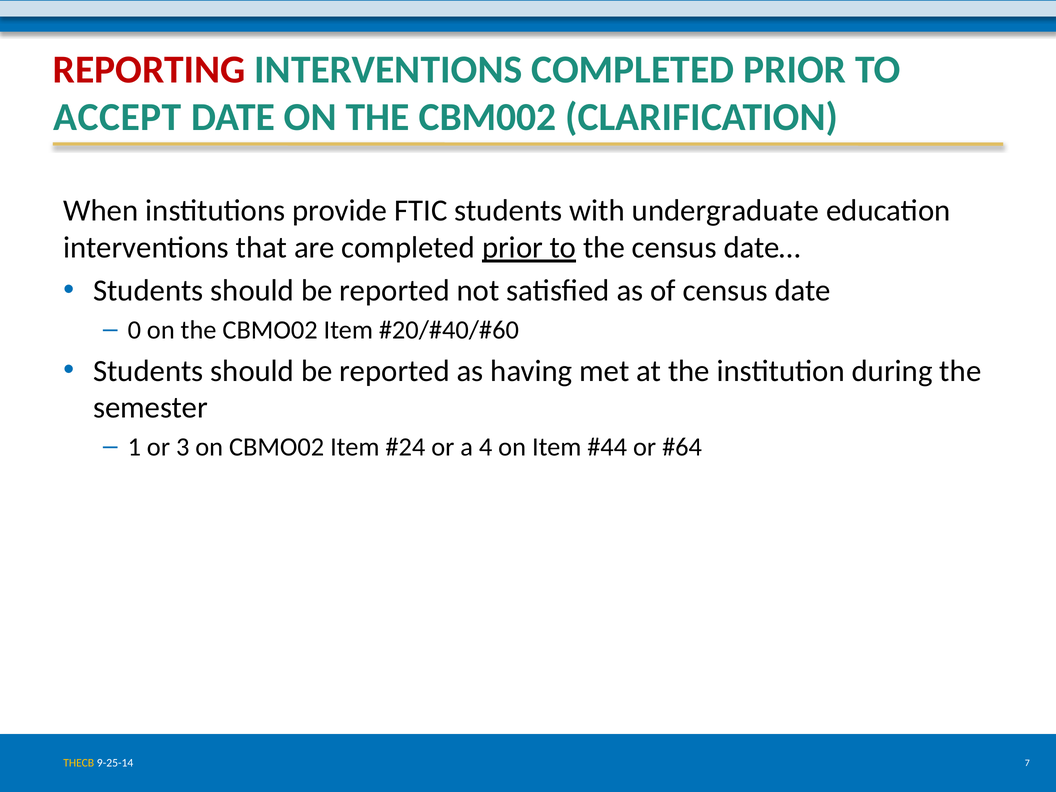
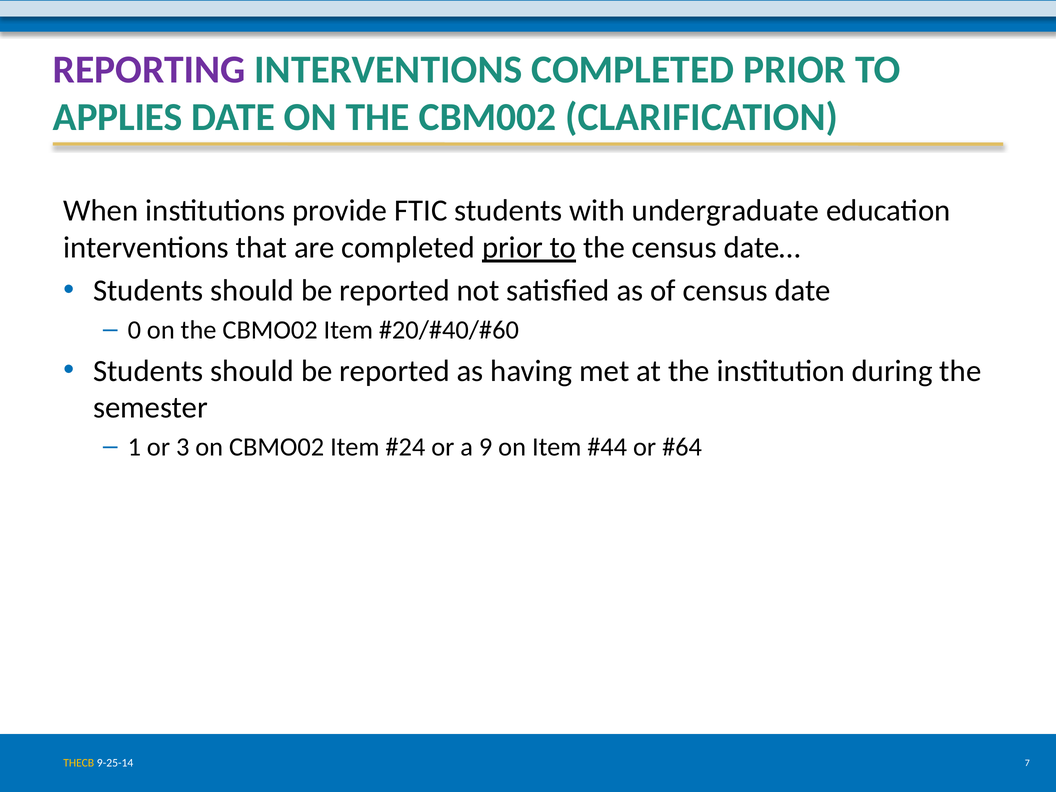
REPORTING colour: red -> purple (149, 70)
ACCEPT: ACCEPT -> APPLIES (118, 117)
4: 4 -> 9 (486, 447)
